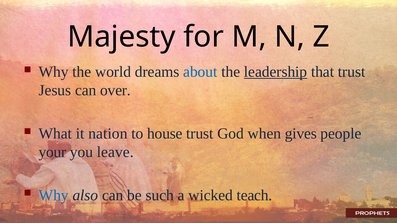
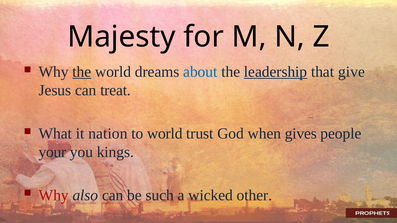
the underline: none -> present (82, 72)
that trust: trust -> give (352, 72)
over: over -> treat (116, 90)
to house: house -> world (165, 134)
leave: leave -> kings (115, 152)
Why colour: blue -> red (54, 195)
teach: teach -> other (254, 195)
